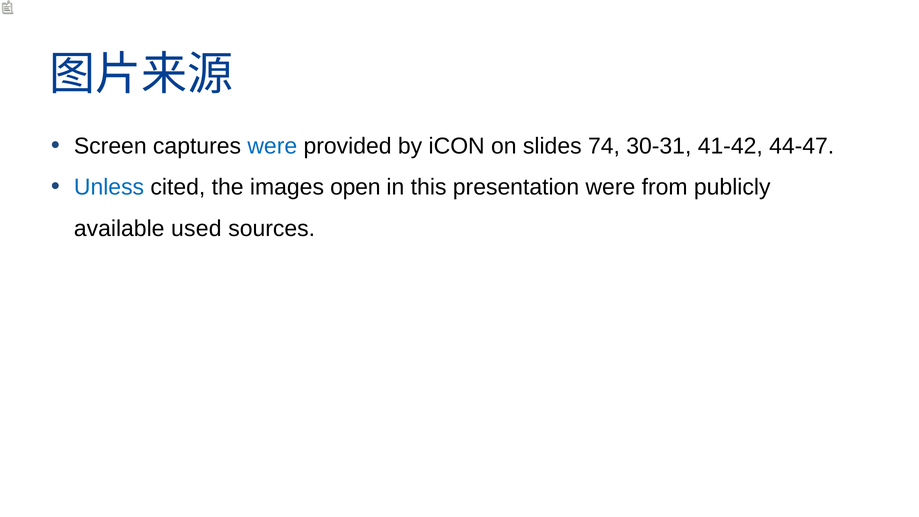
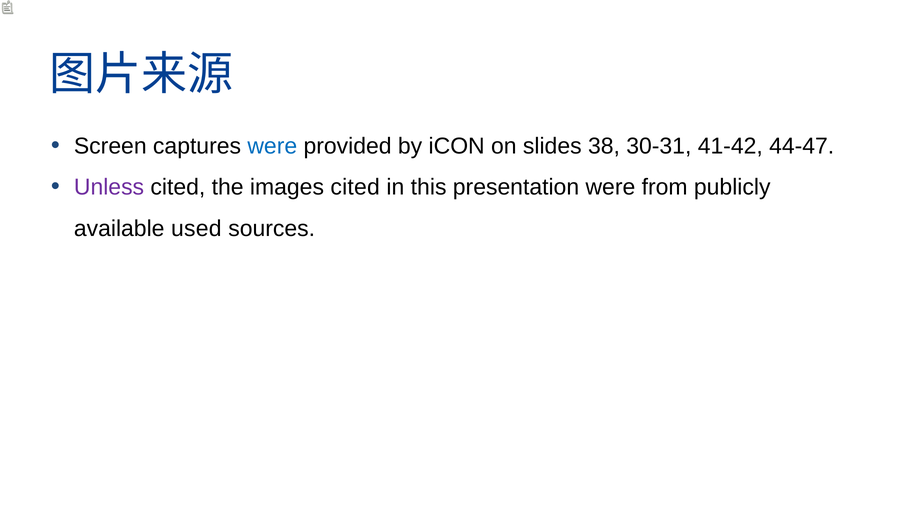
74: 74 -> 38 (604, 146)
Unless colour: blue -> purple (109, 187)
images open: open -> cited (355, 187)
